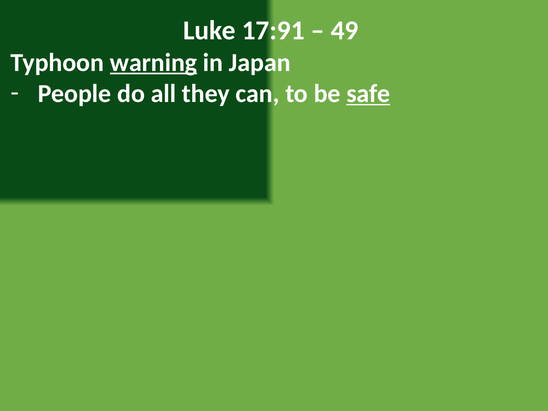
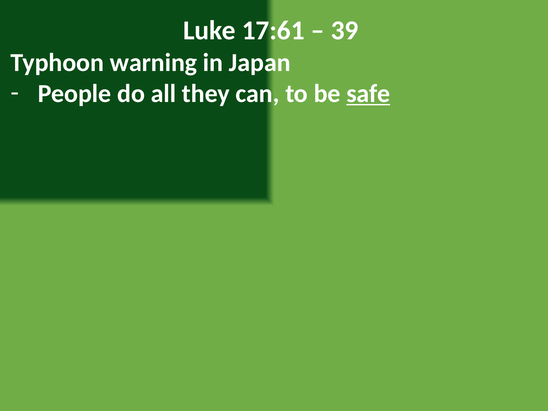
17:91: 17:91 -> 17:61 (273, 31)
49: 49 -> 39 (345, 31)
warning underline: present -> none (154, 62)
